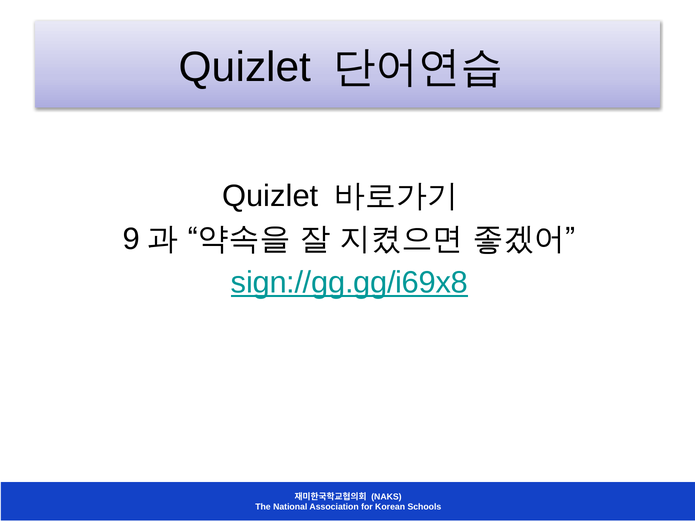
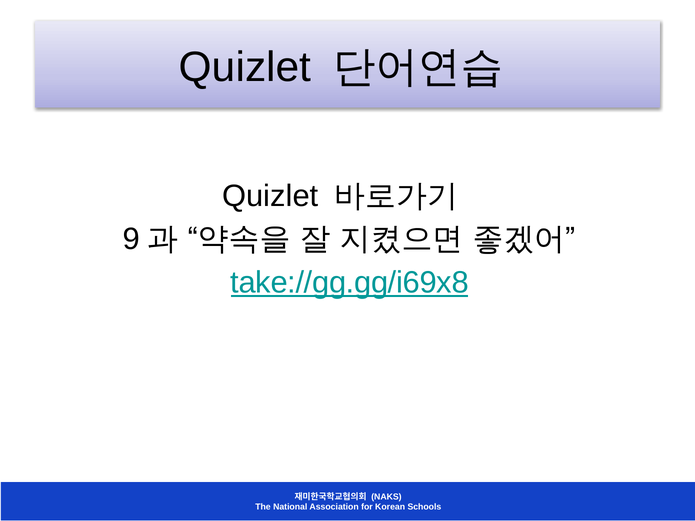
sign://gg.gg/i69x8: sign://gg.gg/i69x8 -> take://gg.gg/i69x8 (350, 283)
